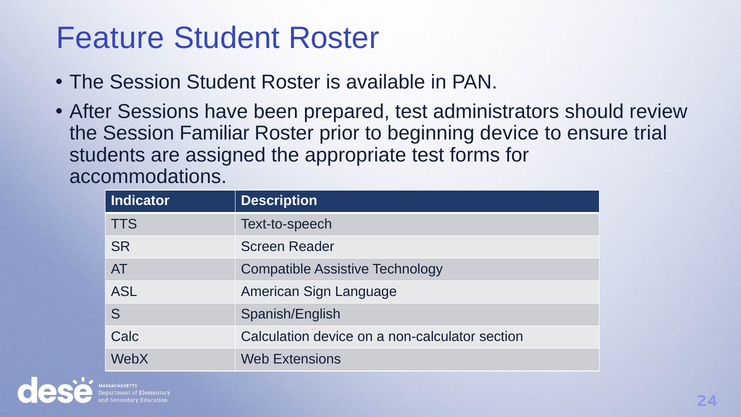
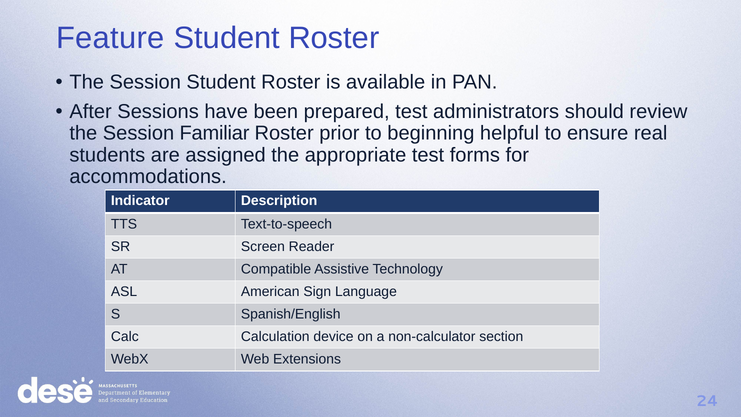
beginning device: device -> helpful (510, 133)
trial: trial -> real (651, 133)
